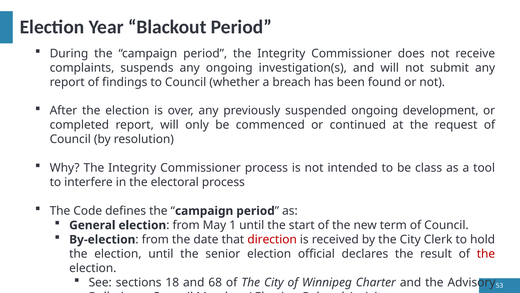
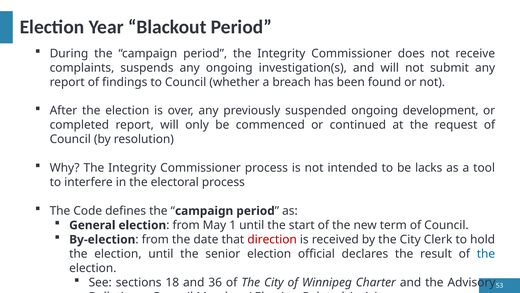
class: class -> lacks (429, 168)
the colour: red -> blue (486, 253)
68: 68 -> 36 (215, 282)
